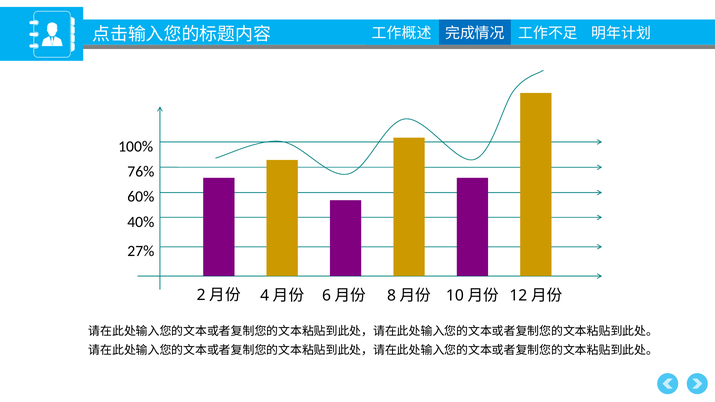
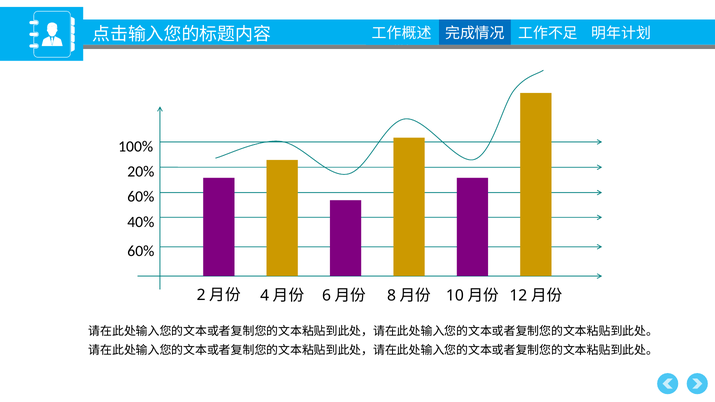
76%: 76% -> 20% (141, 172)
27%: 27% -> 60% (141, 251)
